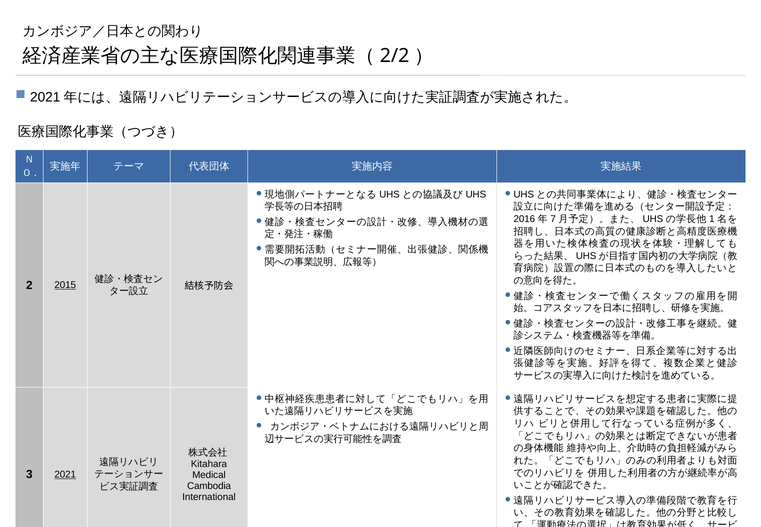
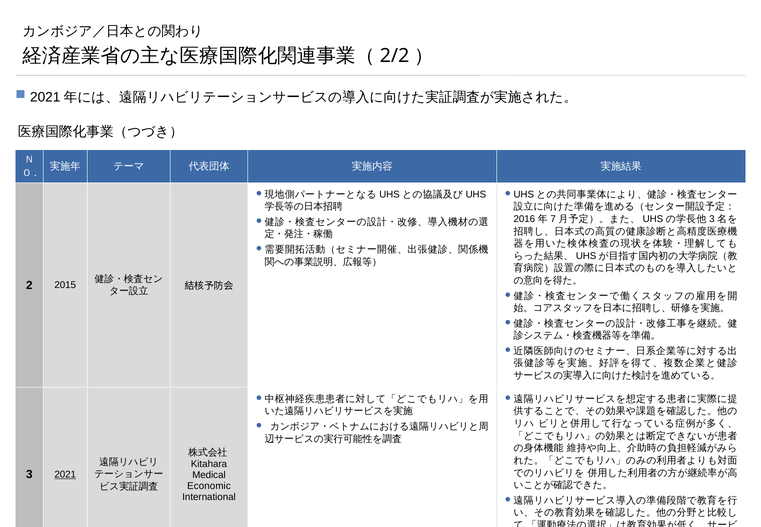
1: 1 -> 3 (712, 219)
2015 underline: present -> none (65, 285)
Cambodia: Cambodia -> Economic (209, 486)
